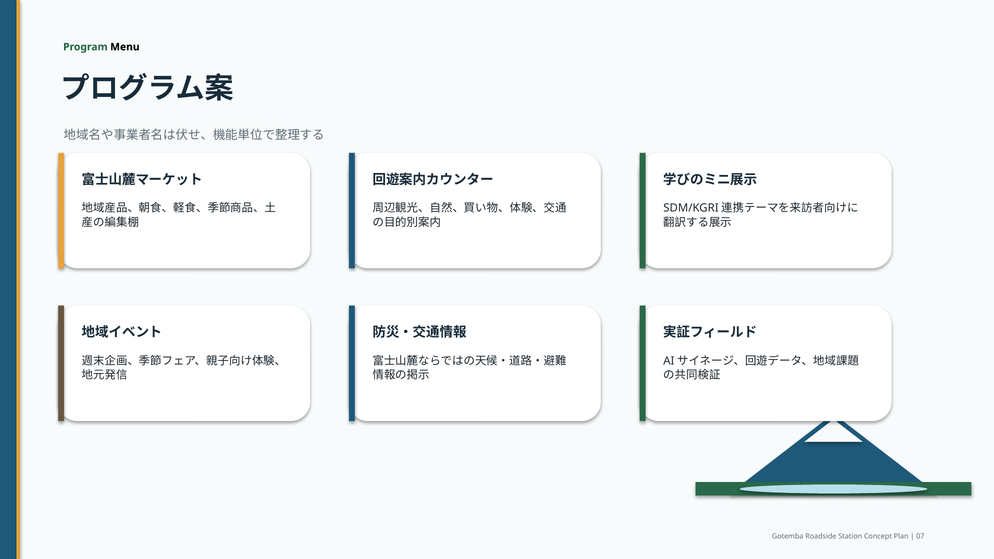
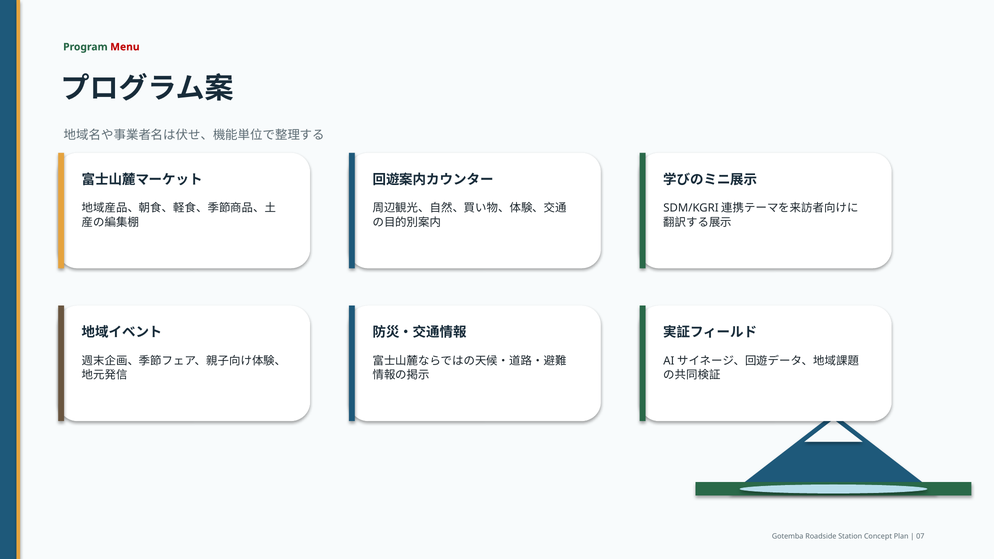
Menu colour: black -> red (125, 47)
